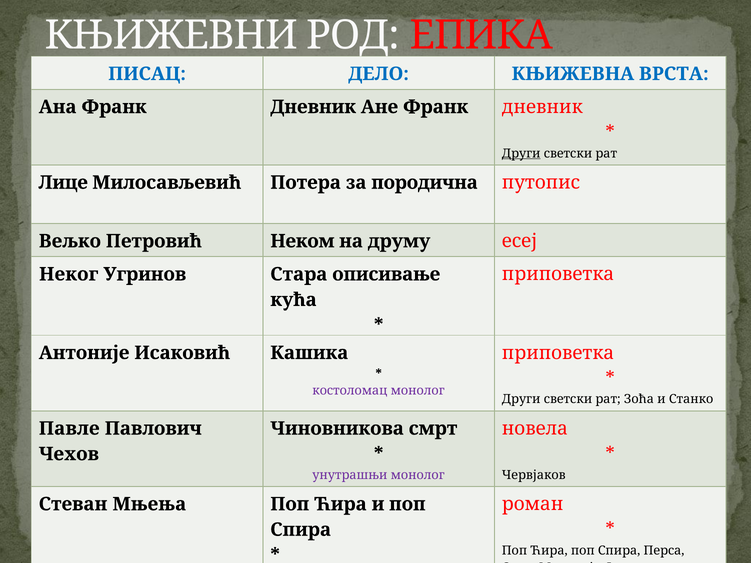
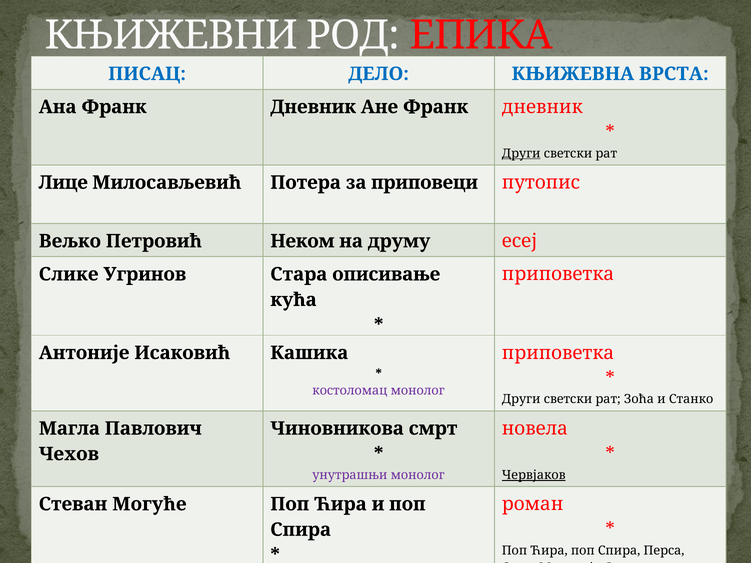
породична: породична -> приповеци (425, 183)
Неког: Неког -> Слике (69, 274)
Павле: Павле -> Магла (69, 429)
Червјаков underline: none -> present (534, 475)
Мњења: Мњења -> Могуће (149, 504)
